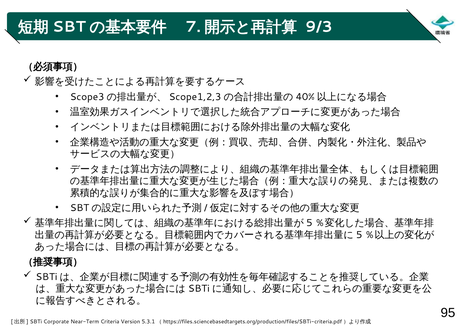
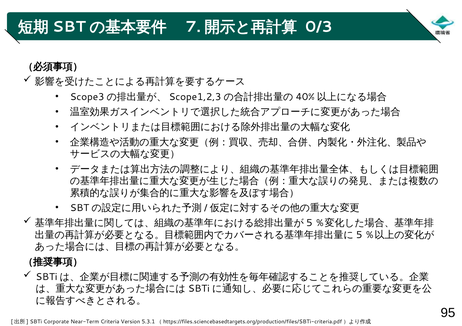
9/3: 9/3 -> 0/3 (319, 27)
